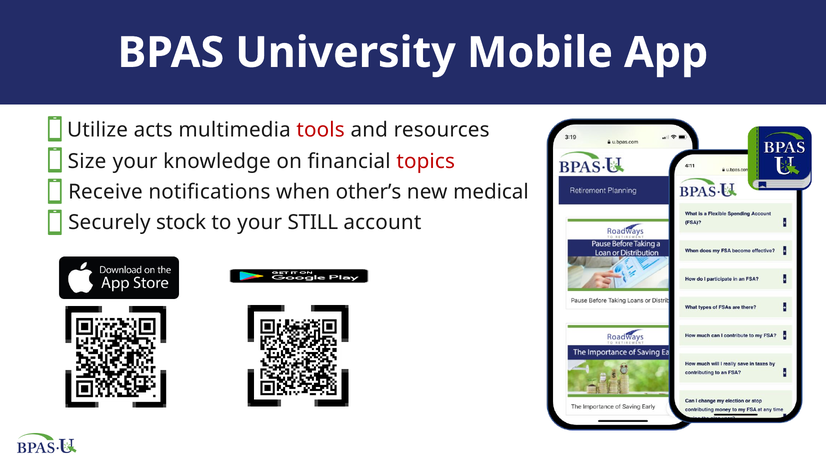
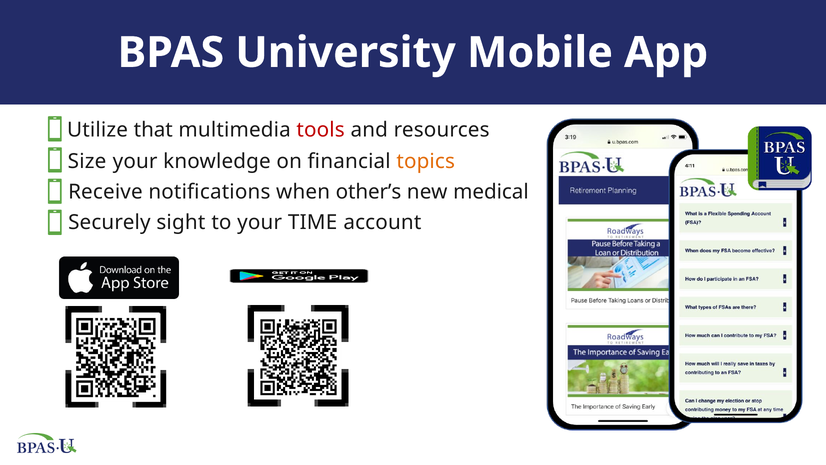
acts: acts -> that (153, 130)
topics colour: red -> orange (426, 161)
stock: stock -> sight (181, 222)
STILL: STILL -> TIME (313, 222)
